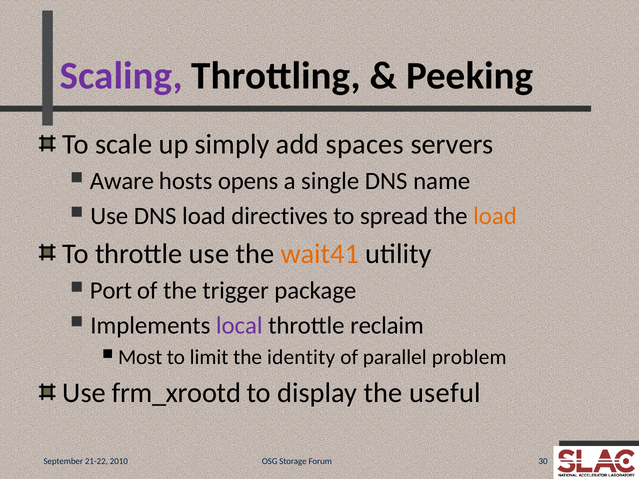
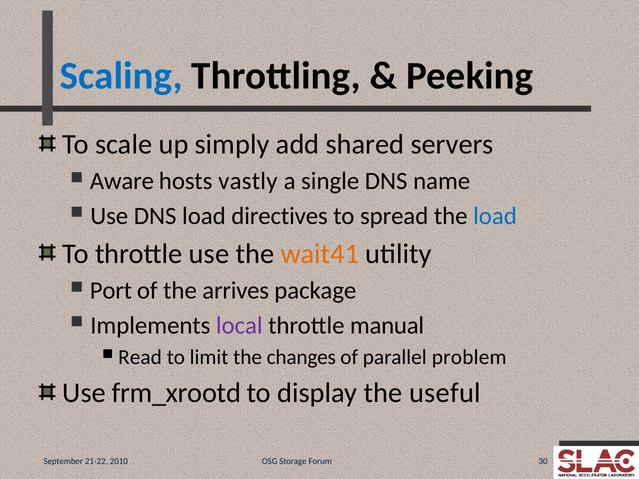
Scaling colour: purple -> blue (121, 76)
spaces: spaces -> shared (365, 145)
opens: opens -> vastly (248, 181)
load colour: orange -> blue (495, 216)
trigger: trigger -> arrives (236, 291)
reclaim: reclaim -> manual (387, 326)
Most: Most -> Read (140, 357)
identity: identity -> changes (301, 357)
